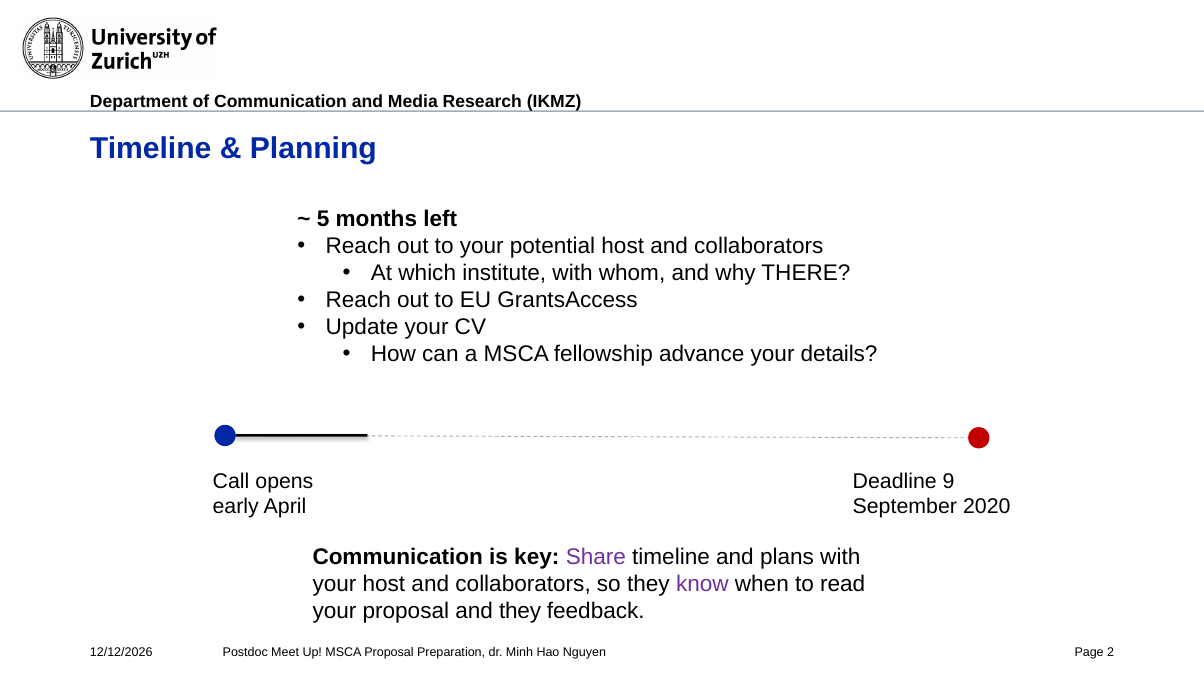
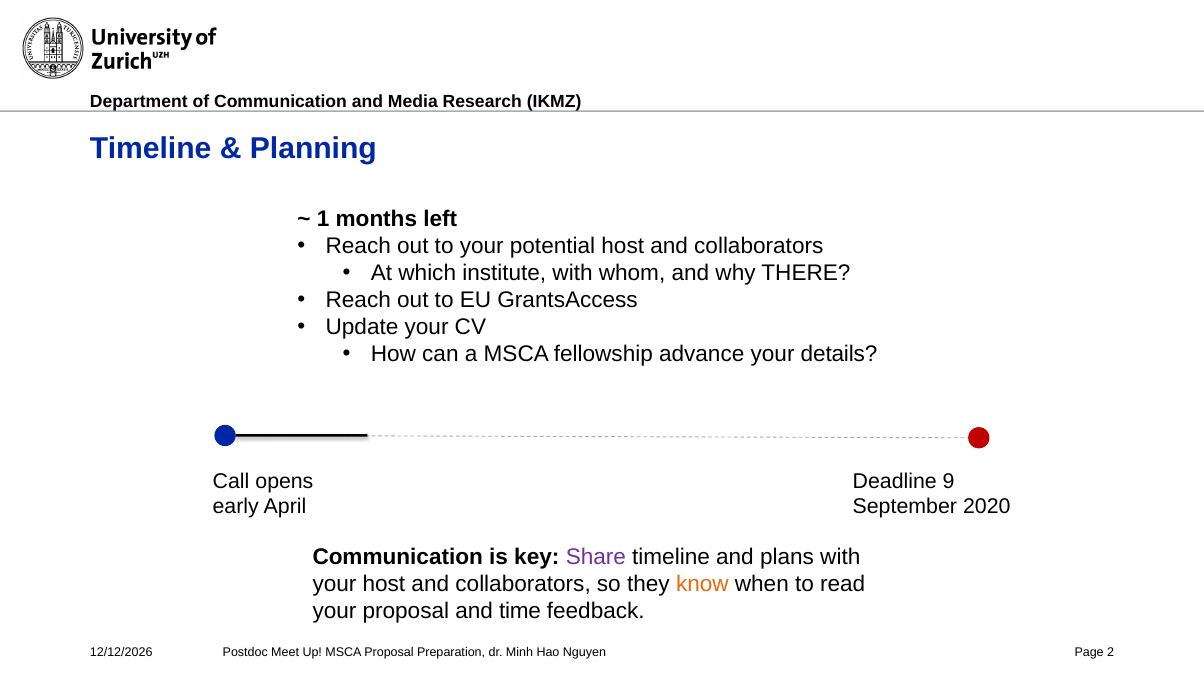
5: 5 -> 1 (323, 219)
know colour: purple -> orange (702, 584)
and they: they -> time (520, 611)
